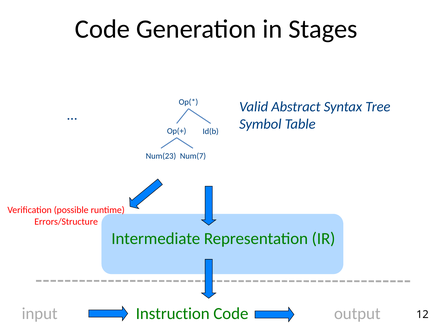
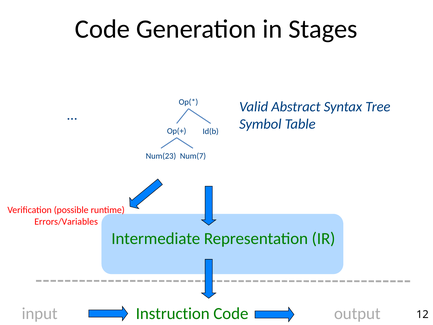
Errors/Structure: Errors/Structure -> Errors/Variables (66, 221)
